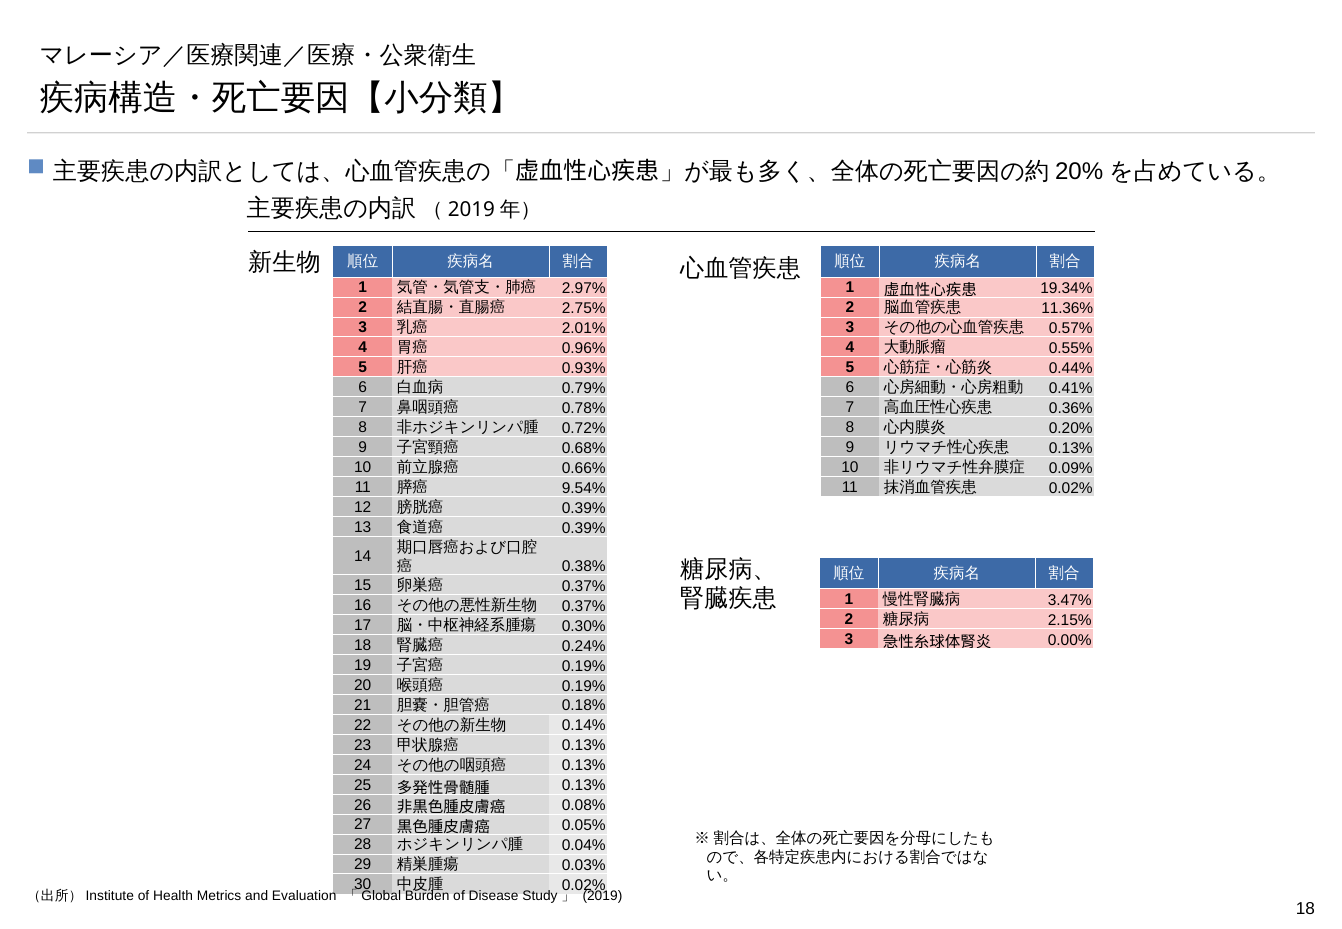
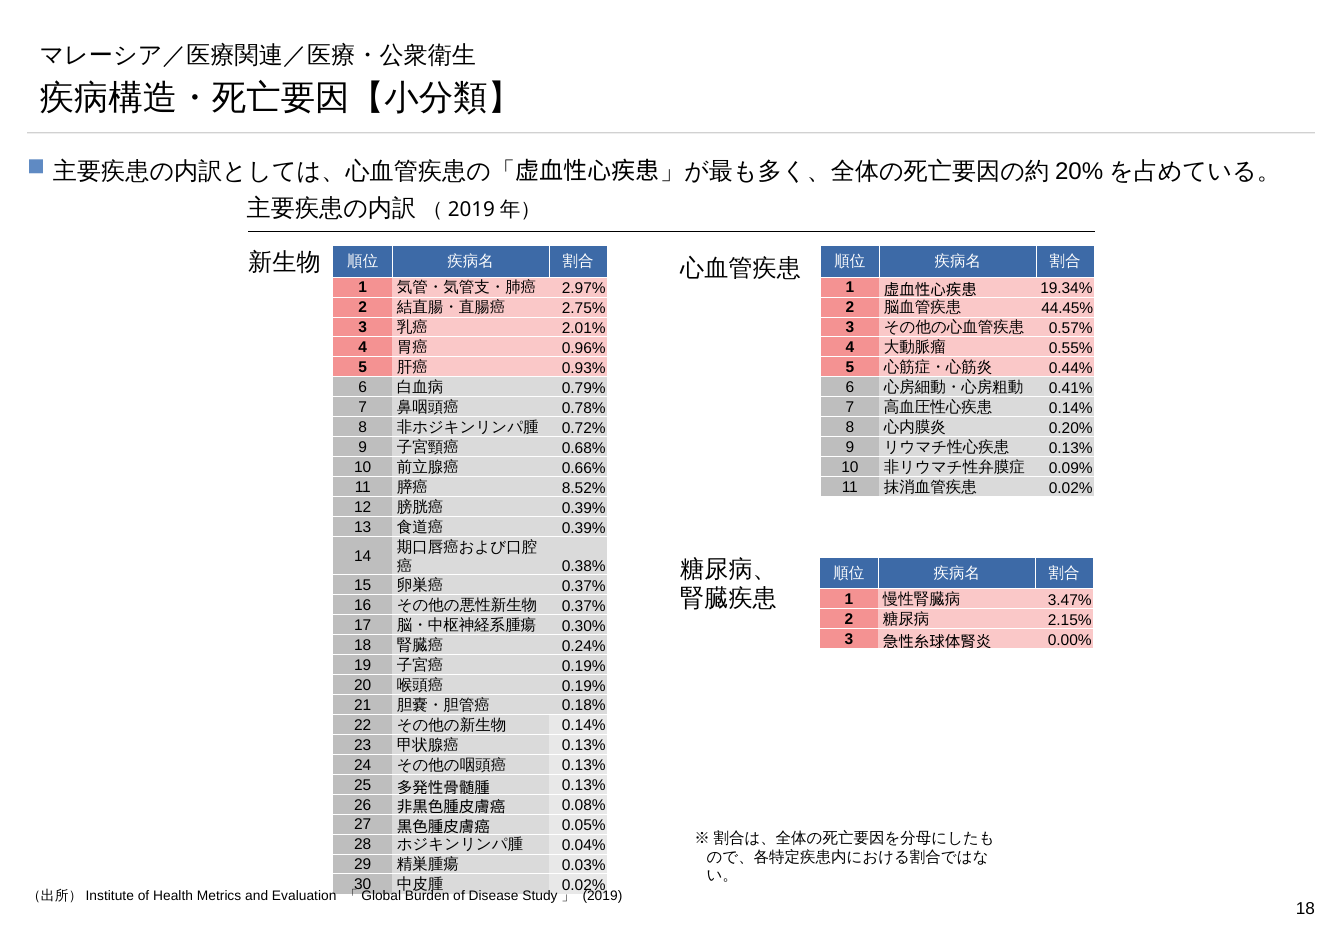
11.36%: 11.36% -> 44.45% (1067, 309)
0.36%: 0.36% -> 0.14% (1071, 408)
9.54%: 9.54% -> 8.52% (584, 488)
